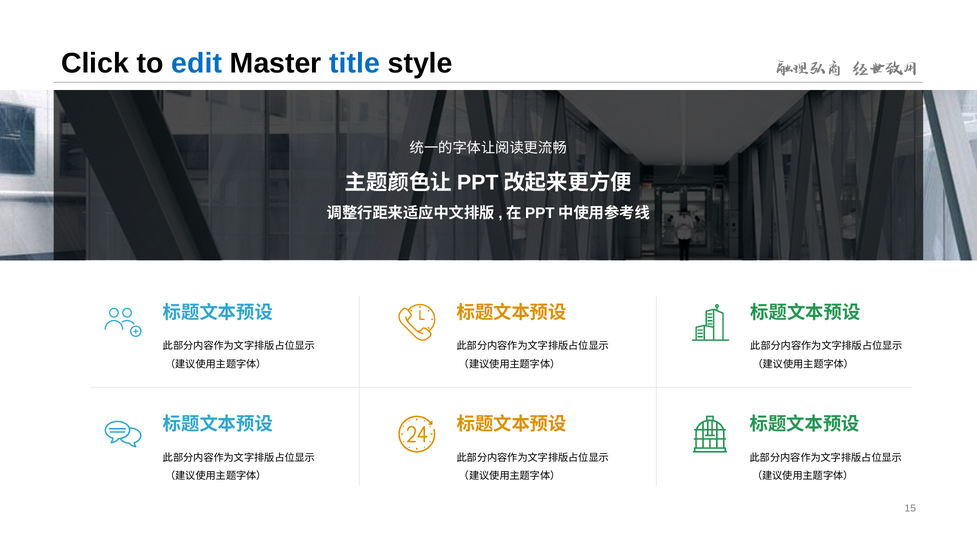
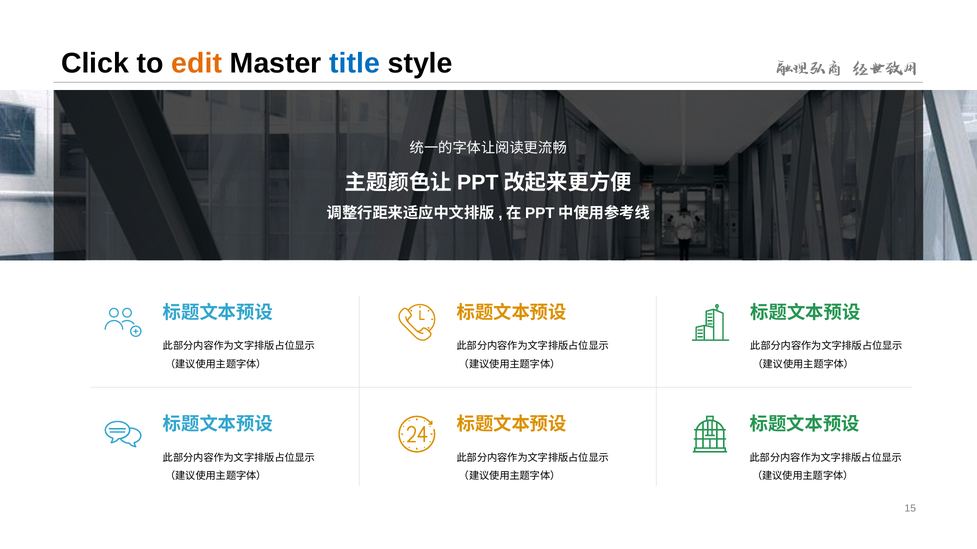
edit colour: blue -> orange (197, 63)
